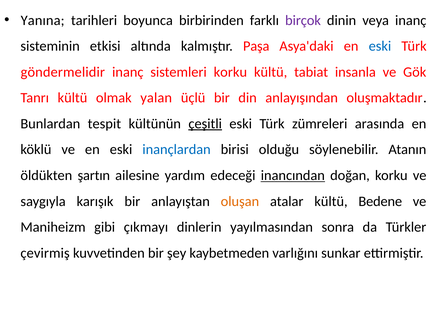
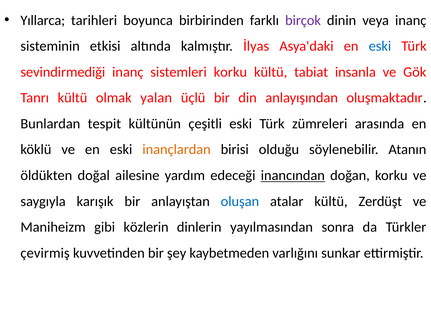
Yanına: Yanına -> Yıllarca (43, 20)
Paşa: Paşa -> İlyas (256, 46)
göndermelidir: göndermelidir -> sevindirmediği (63, 72)
çeşitli underline: present -> none (205, 124)
inançlardan colour: blue -> orange (177, 150)
şartın: şartın -> doğal (94, 176)
oluşan colour: orange -> blue (240, 201)
Bedene: Bedene -> Zerdüşt (380, 201)
çıkmayı: çıkmayı -> közlerin (146, 227)
